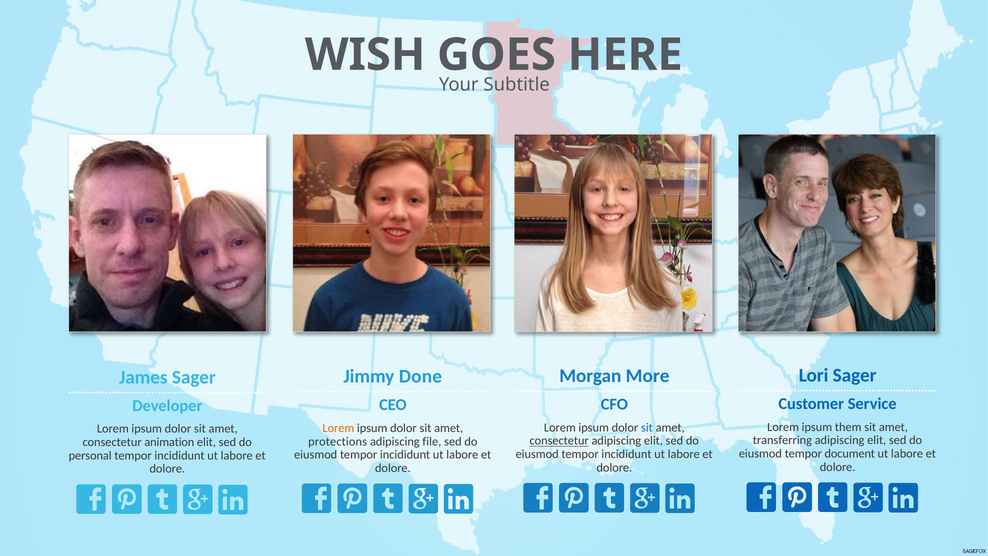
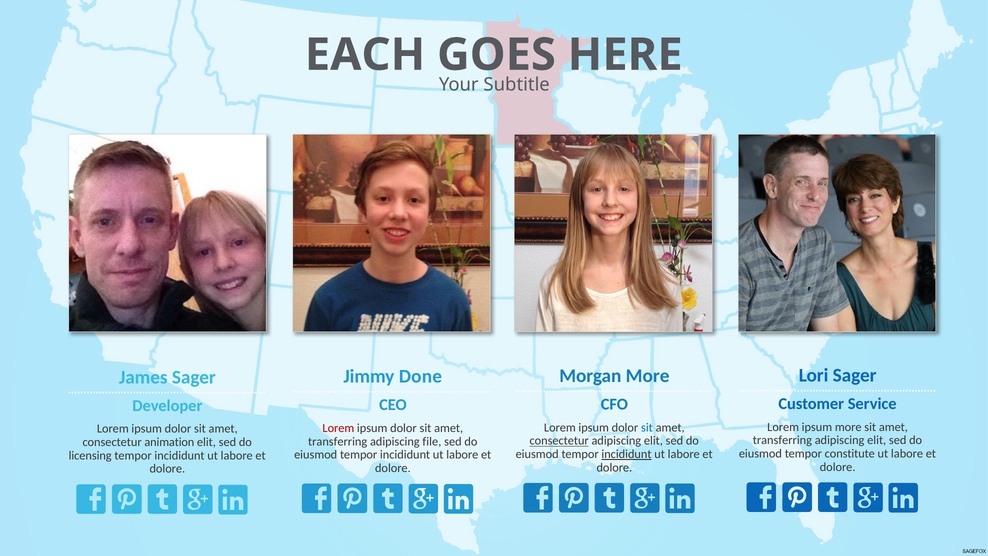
WISH: WISH -> EACH (365, 55)
ipsum them: them -> more (848, 427)
Lorem colour: orange -> red (338, 428)
protections: protections -> transferring (338, 441)
document: document -> constitute (850, 453)
incididunt underline: none -> present (626, 454)
personal: personal -> licensing (90, 455)
